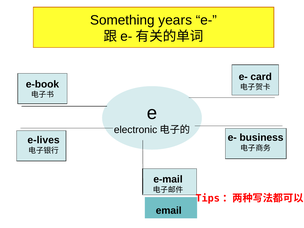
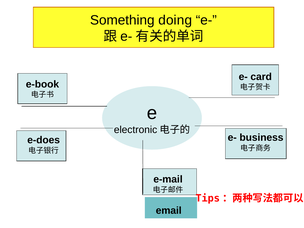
years: years -> doing (175, 20)
e-lives: e-lives -> e-does (44, 140)
